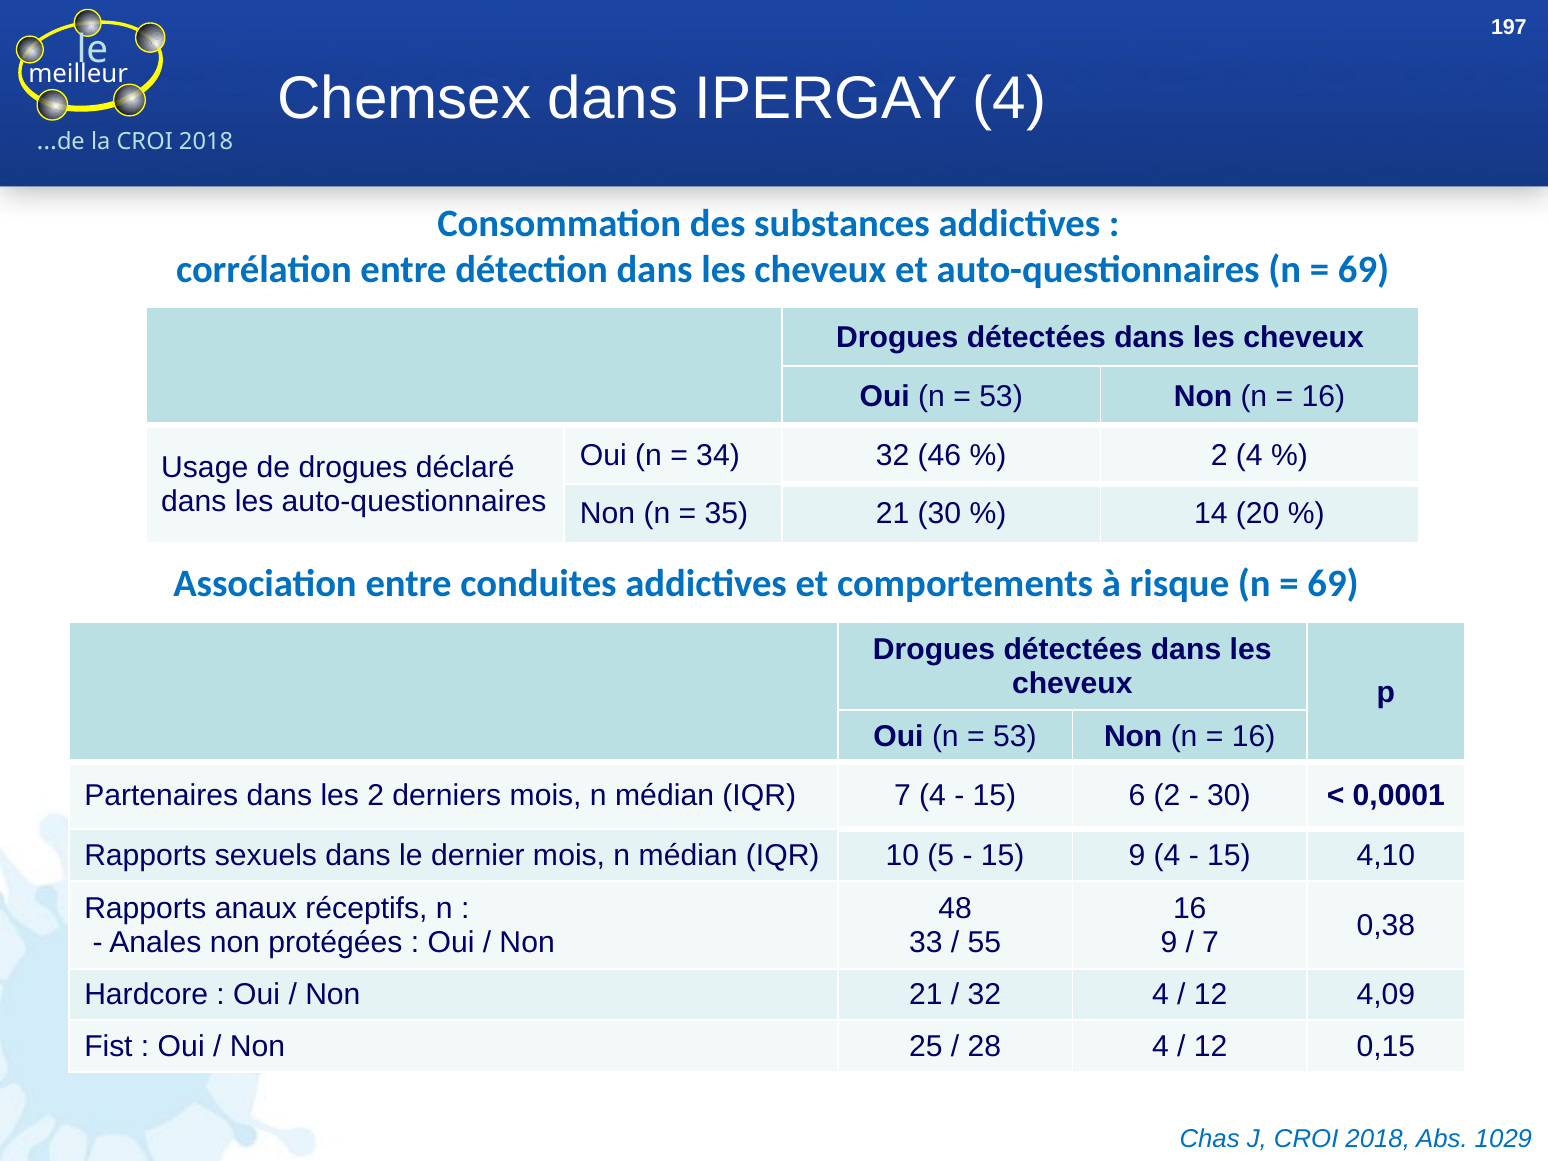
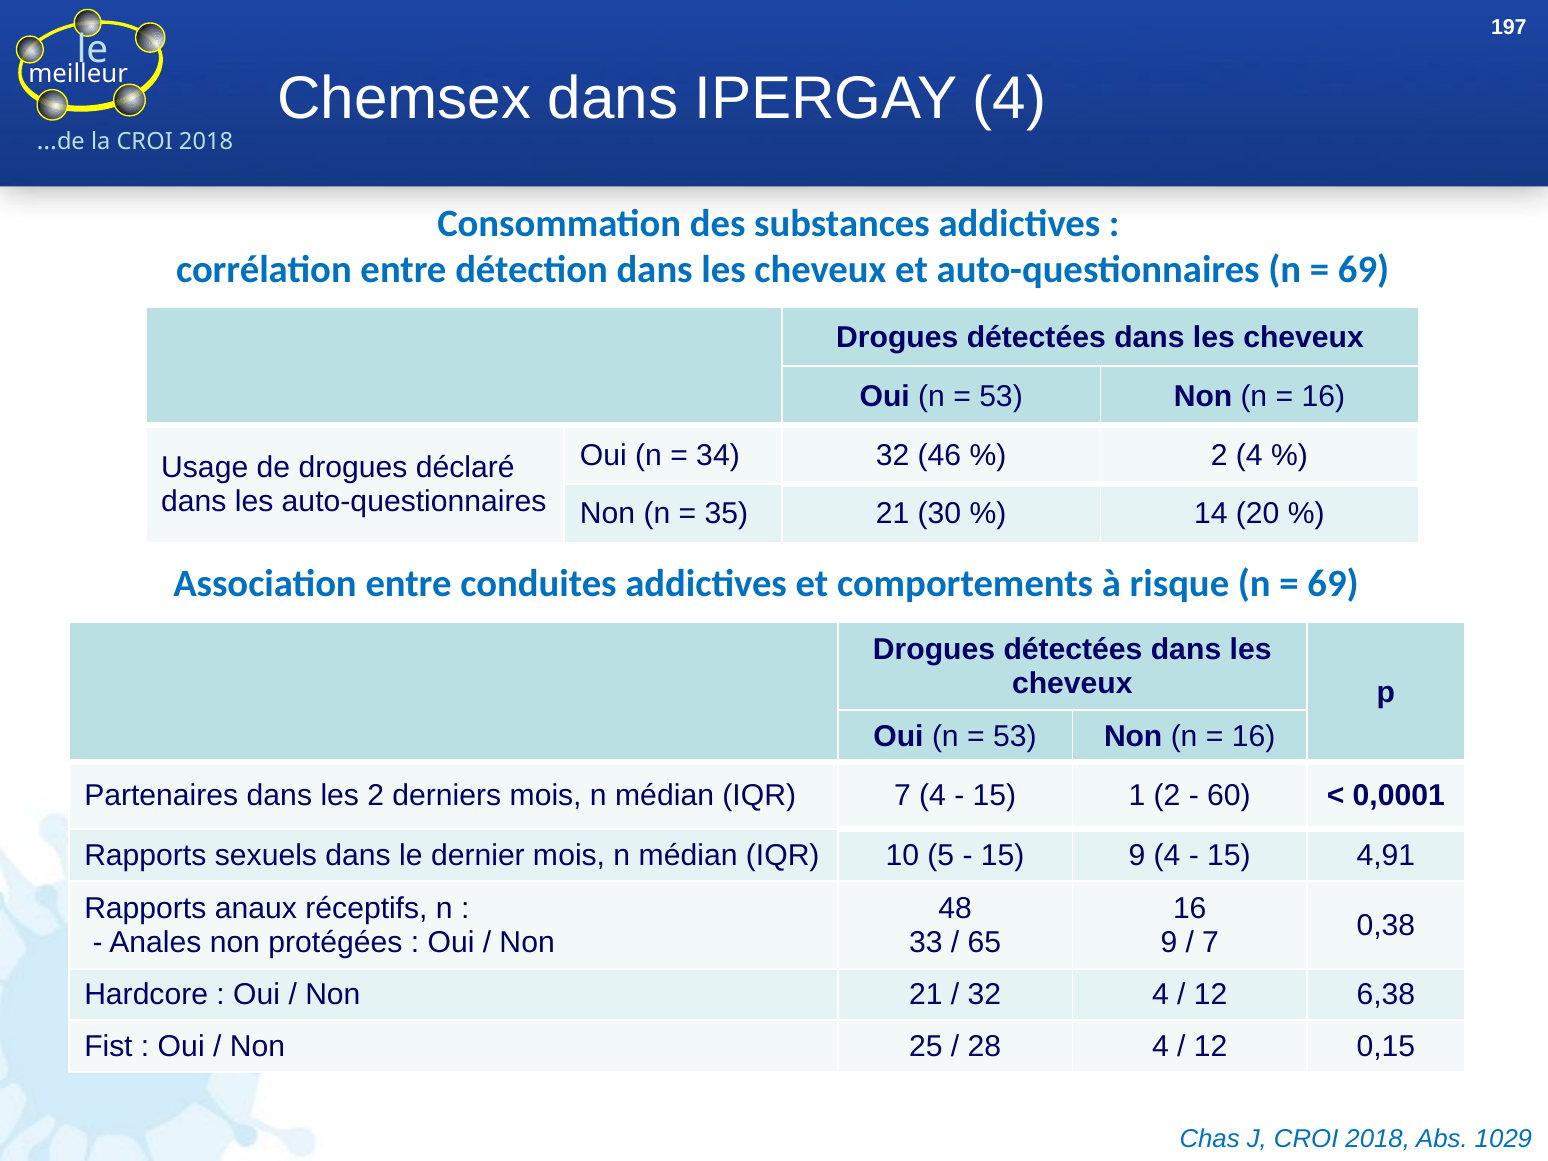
6: 6 -> 1 (1137, 796)
30: 30 -> 60 (1229, 796)
4,10: 4,10 -> 4,91 (1386, 855)
55: 55 -> 65 (984, 942)
4,09: 4,09 -> 6,38 (1386, 995)
